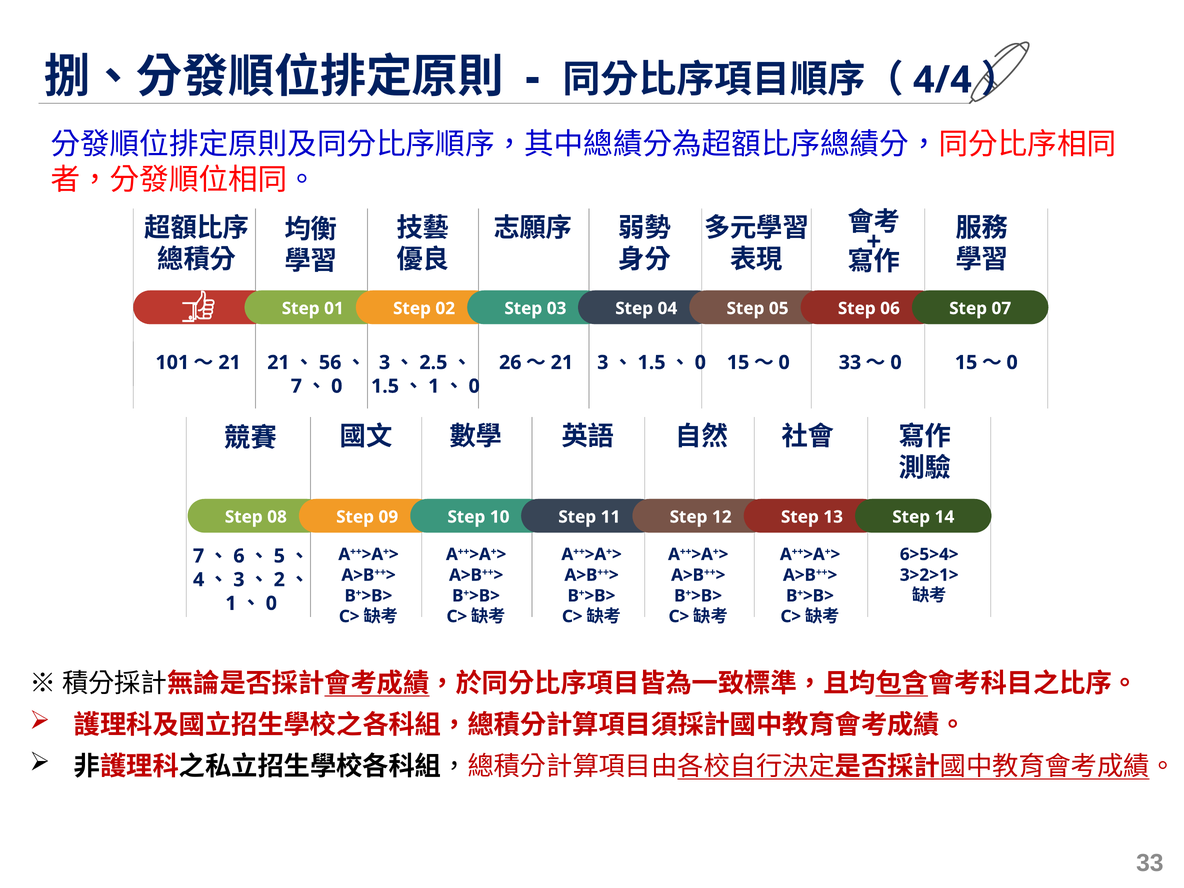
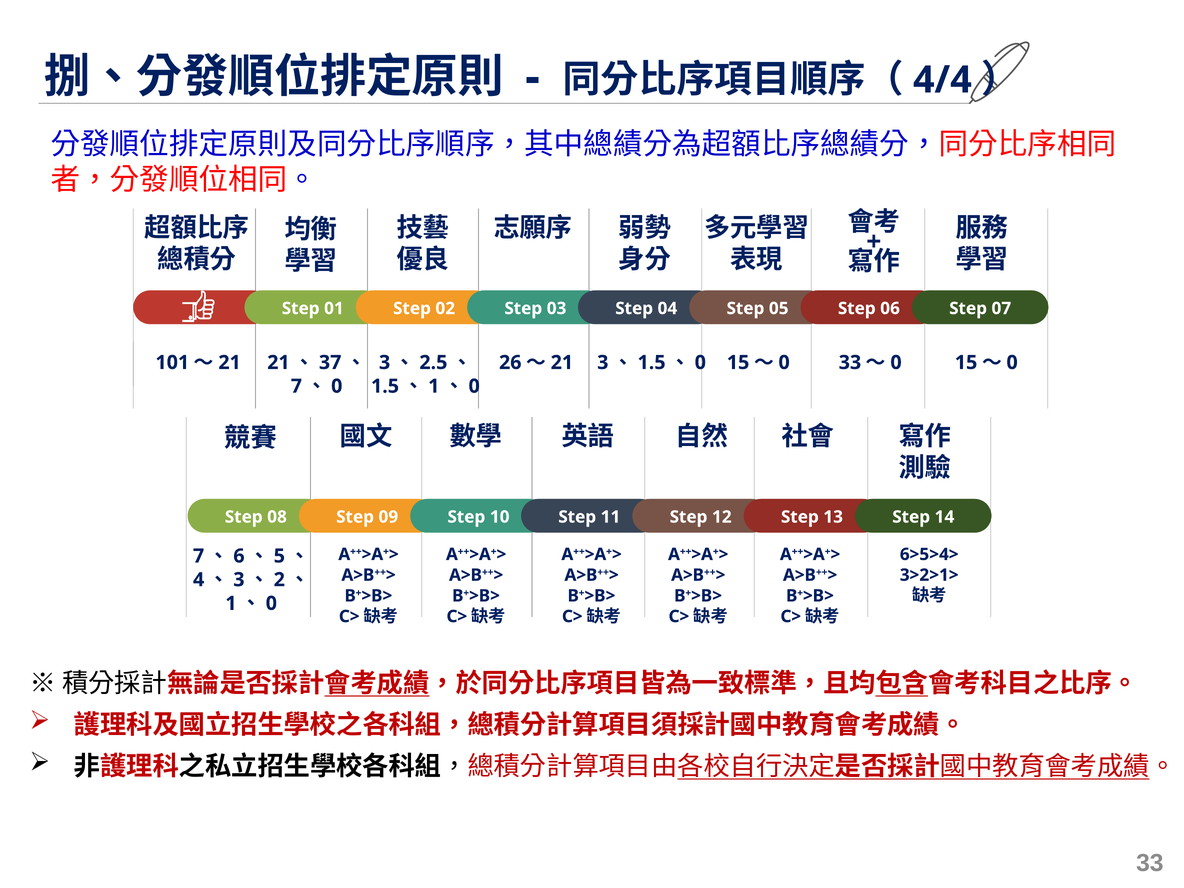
56: 56 -> 37 (330, 363)
